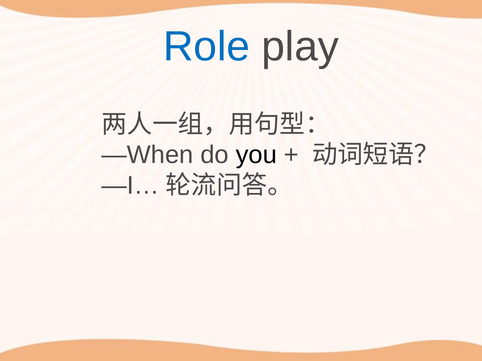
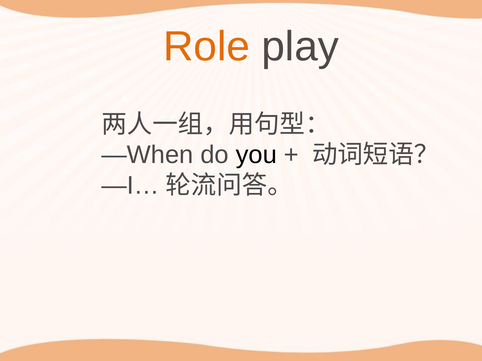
Role colour: blue -> orange (207, 47)
